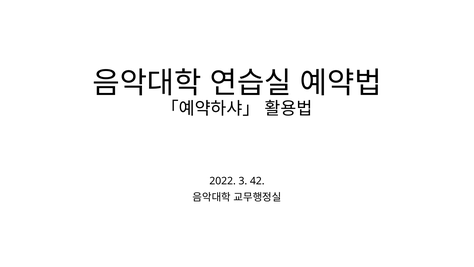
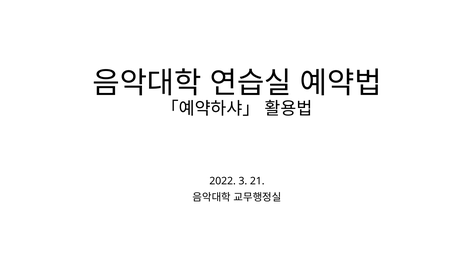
42: 42 -> 21 (257, 181)
